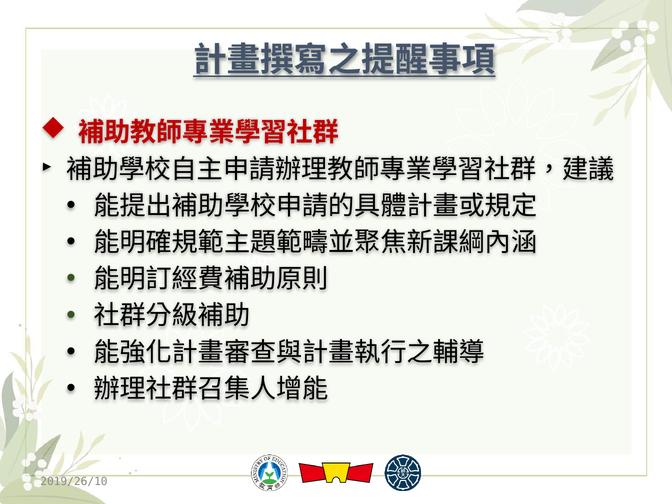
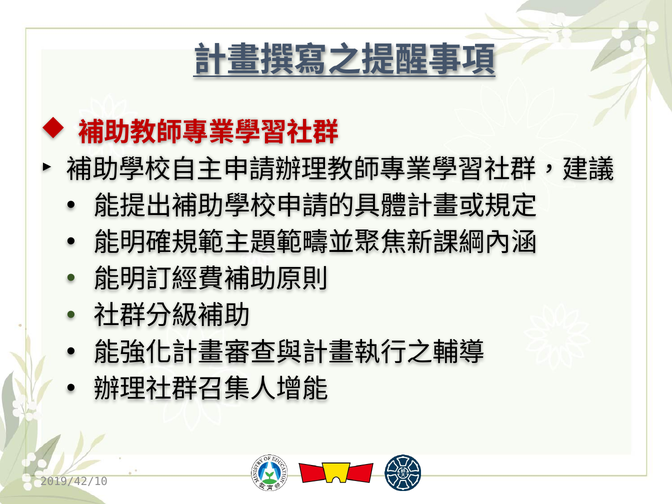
2019/26/10: 2019/26/10 -> 2019/42/10 (74, 481)
